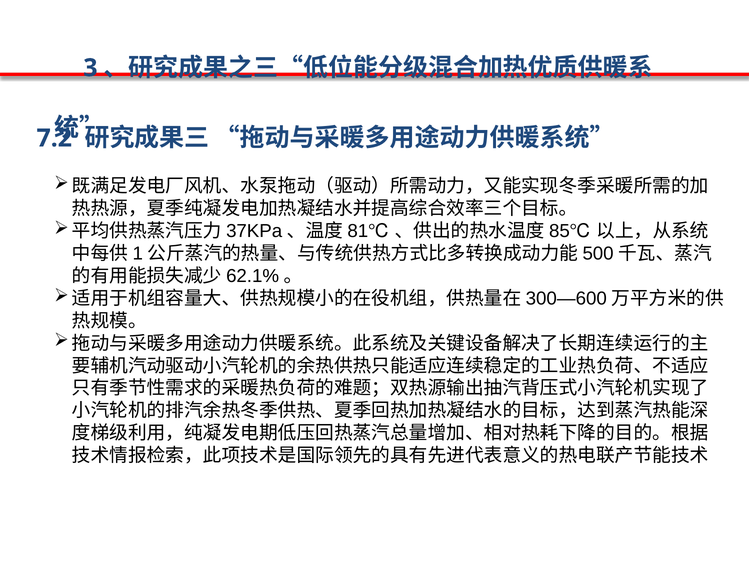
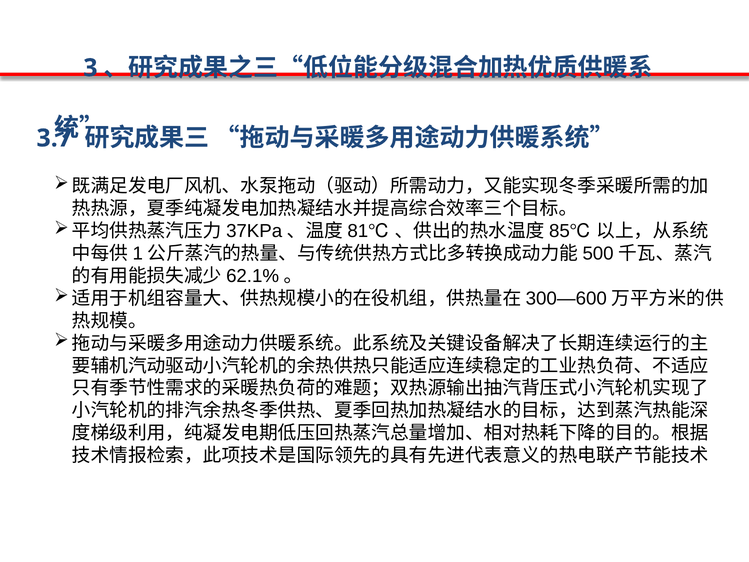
7.2: 7.2 -> 3.7 (54, 138)
